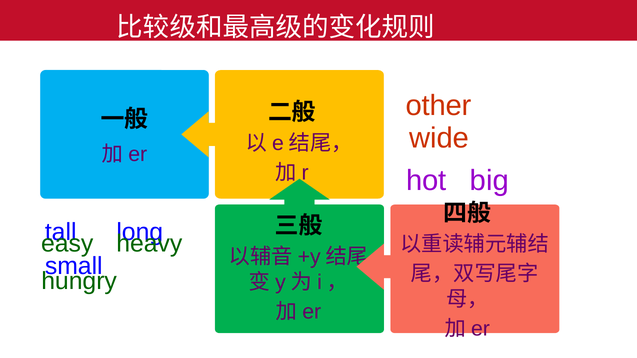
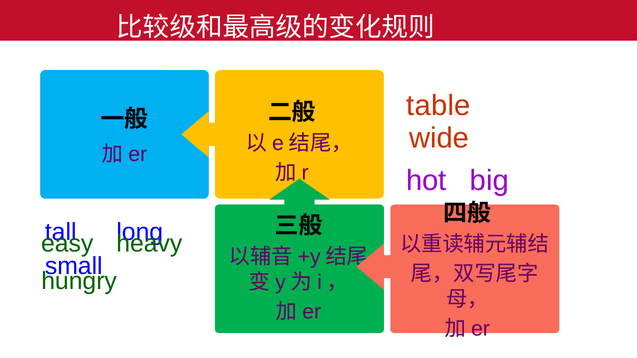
other: other -> table (438, 106)
